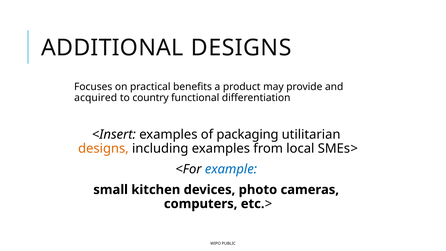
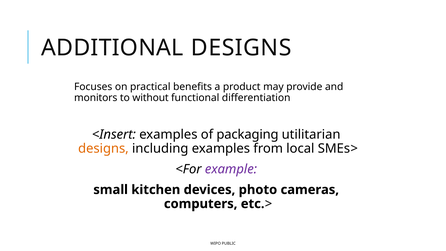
acquired: acquired -> monitors (96, 98)
country: country -> without (151, 98)
example colour: blue -> purple (231, 169)
